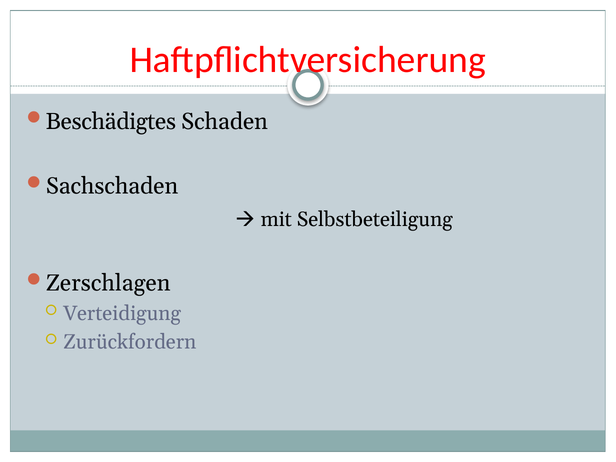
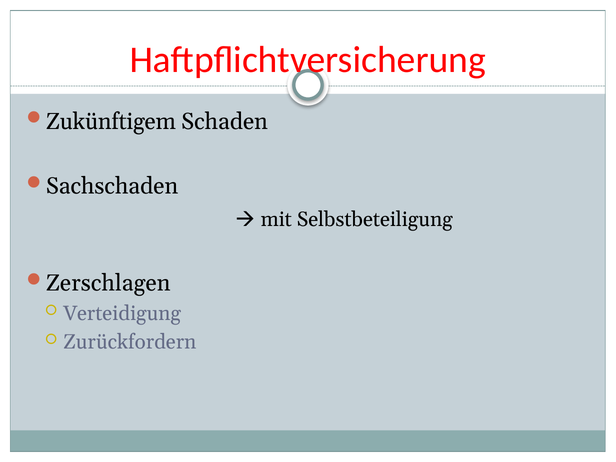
Beschädigtes: Beschädigtes -> Zukünftigem (111, 121)
